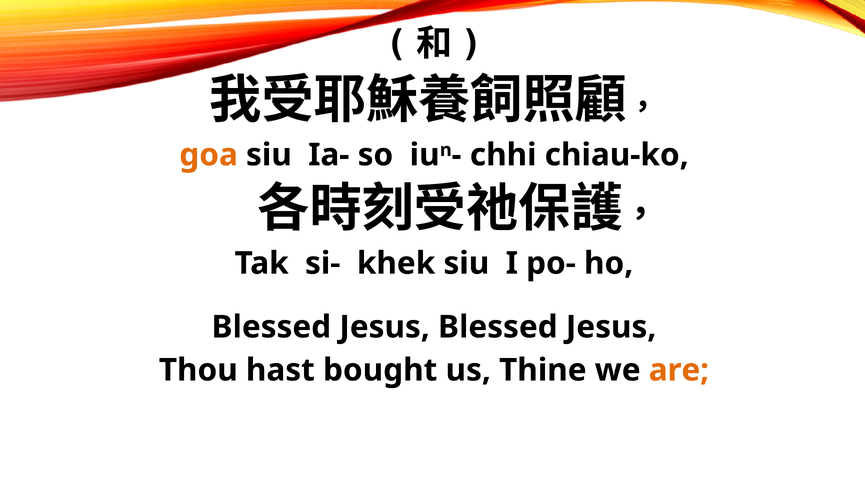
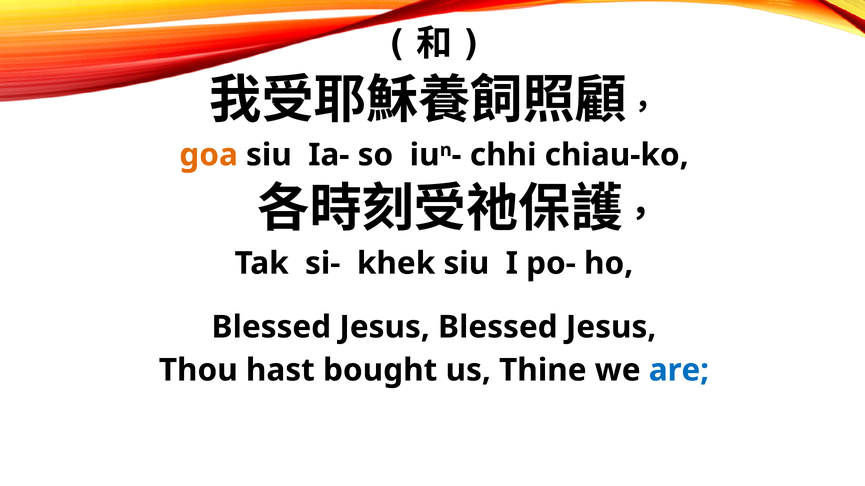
are colour: orange -> blue (679, 371)
